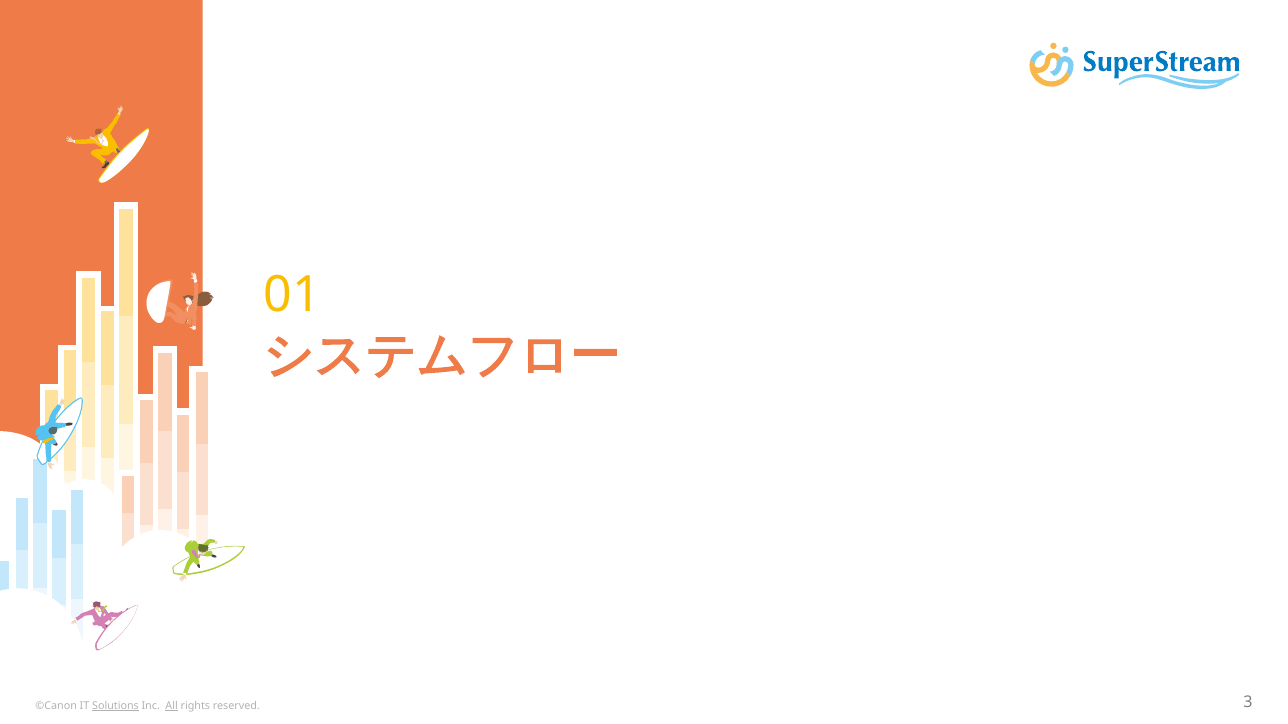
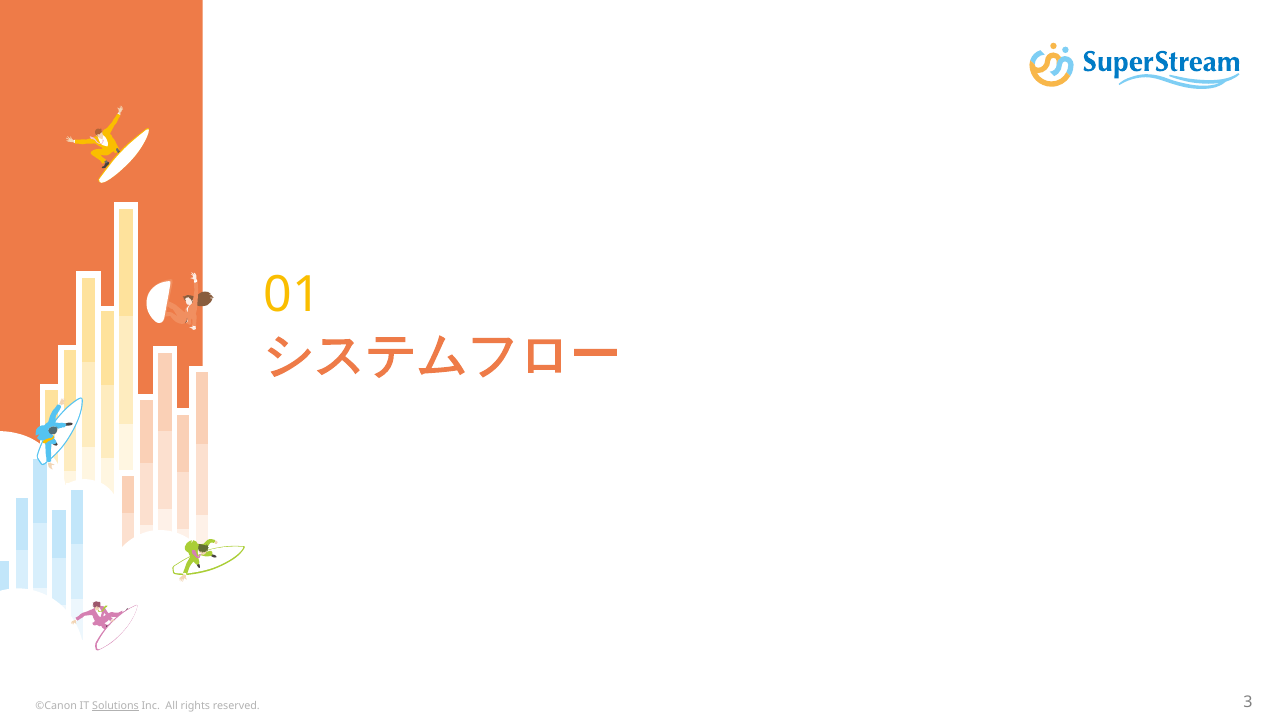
All underline: present -> none (172, 706)
